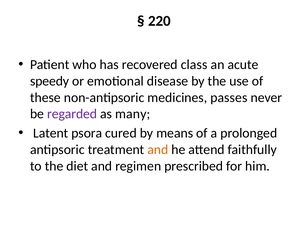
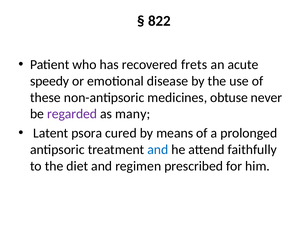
220: 220 -> 822 (159, 21)
class: class -> frets (194, 65)
passes: passes -> obtuse (229, 98)
and colour: orange -> blue (158, 150)
